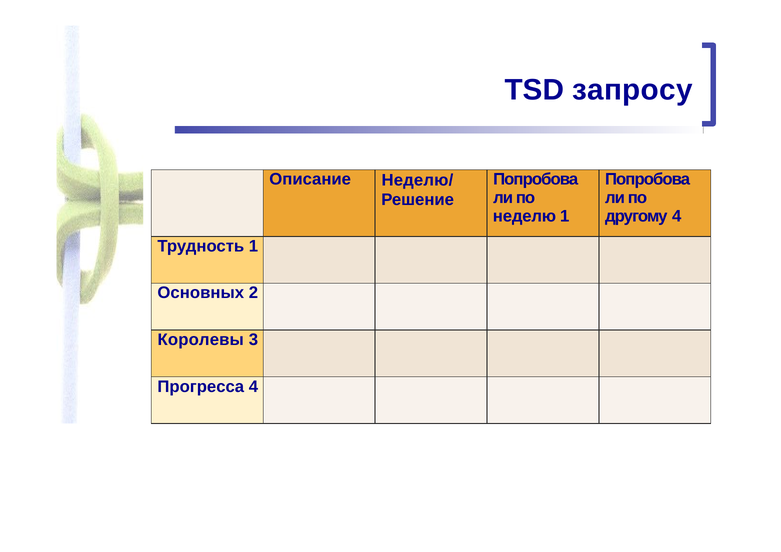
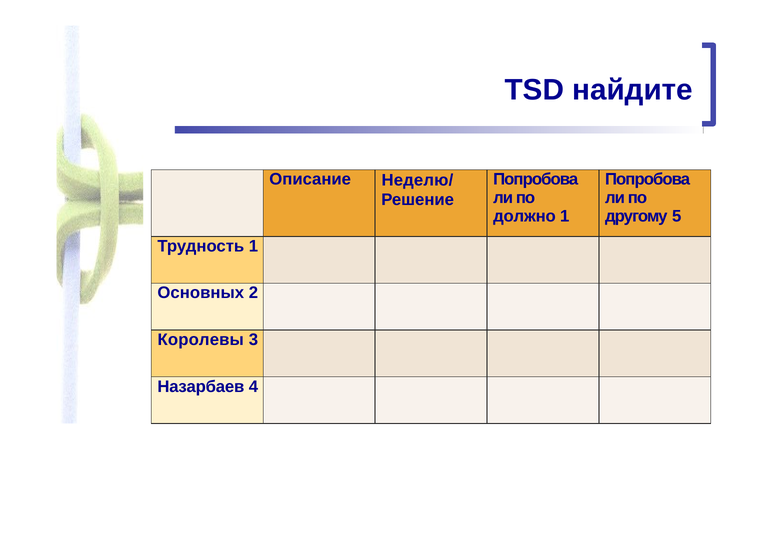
запросу: запросу -> найдите (633, 90)
неделю: неделю -> должно (524, 216)
другому 4: 4 -> 5 (677, 216)
Прогресса: Прогресса -> Назарбаев (201, 386)
